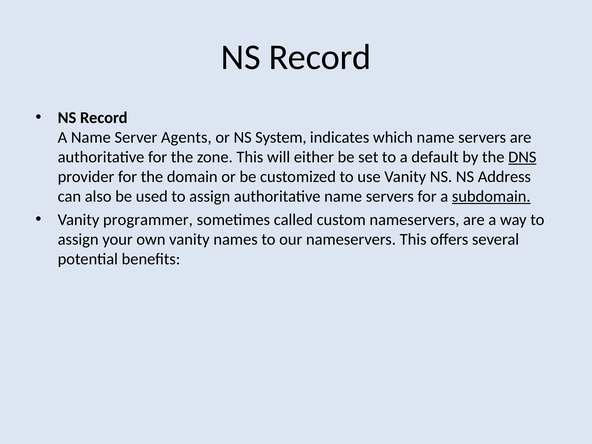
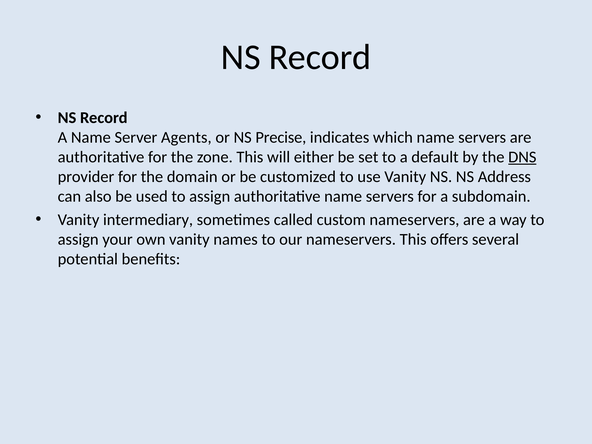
System: System -> Precise (281, 137)
subdomain underline: present -> none (491, 197)
programmer: programmer -> intermediary (148, 220)
